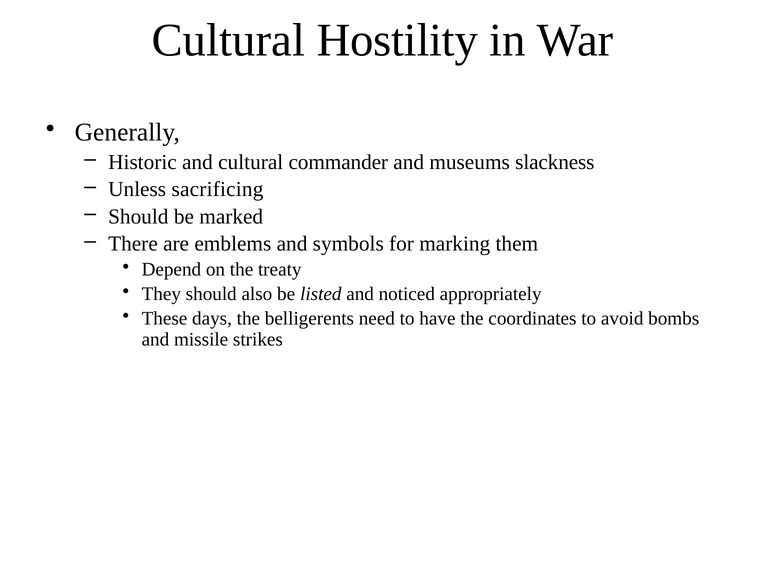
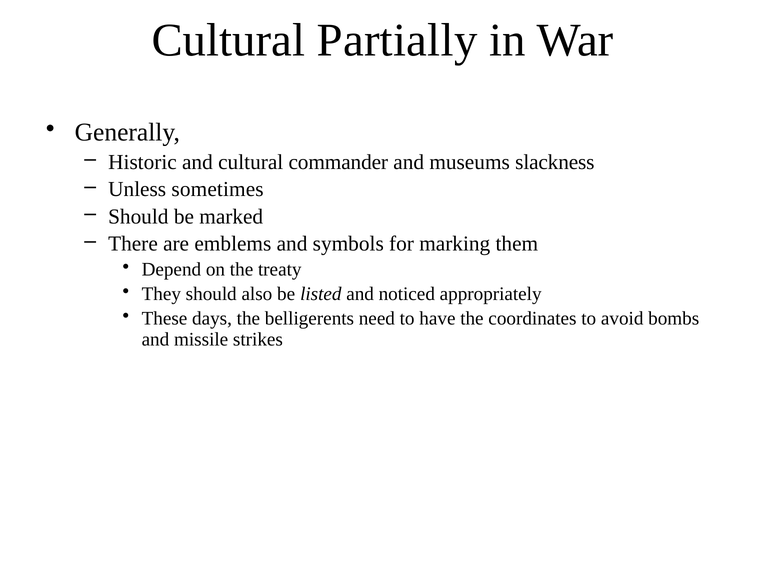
Hostility: Hostility -> Partially (397, 40)
sacrificing: sacrificing -> sometimes (218, 189)
